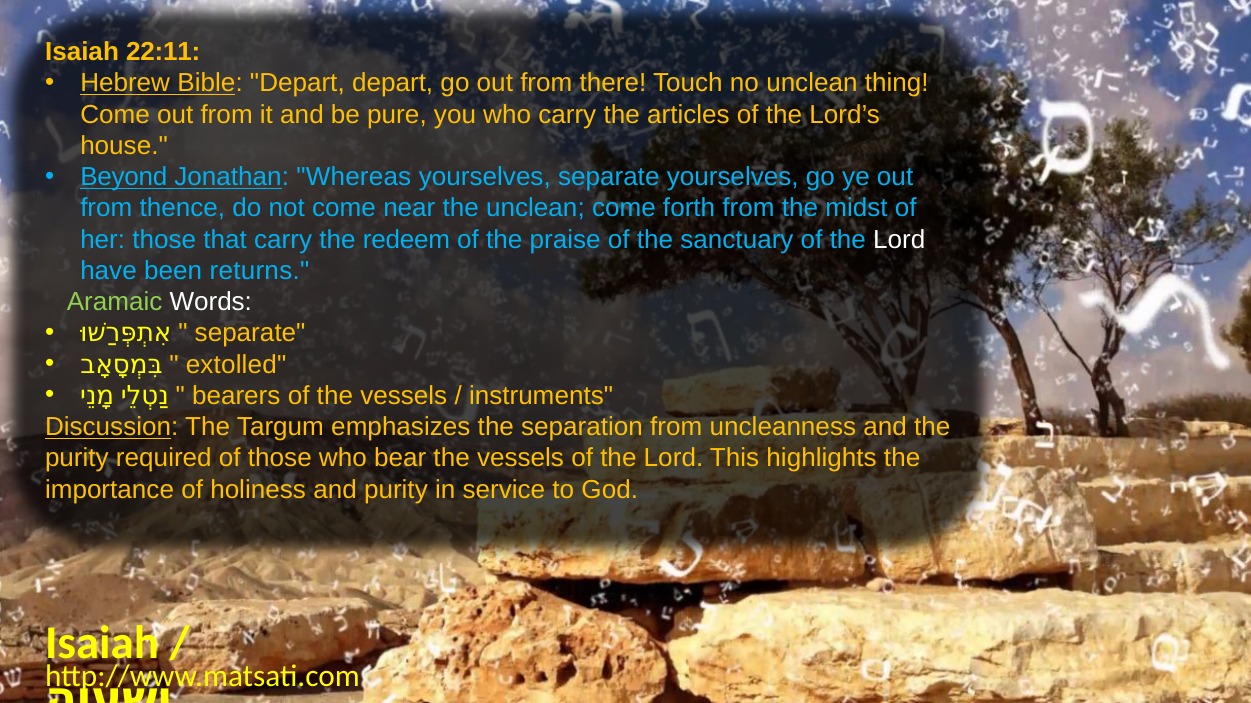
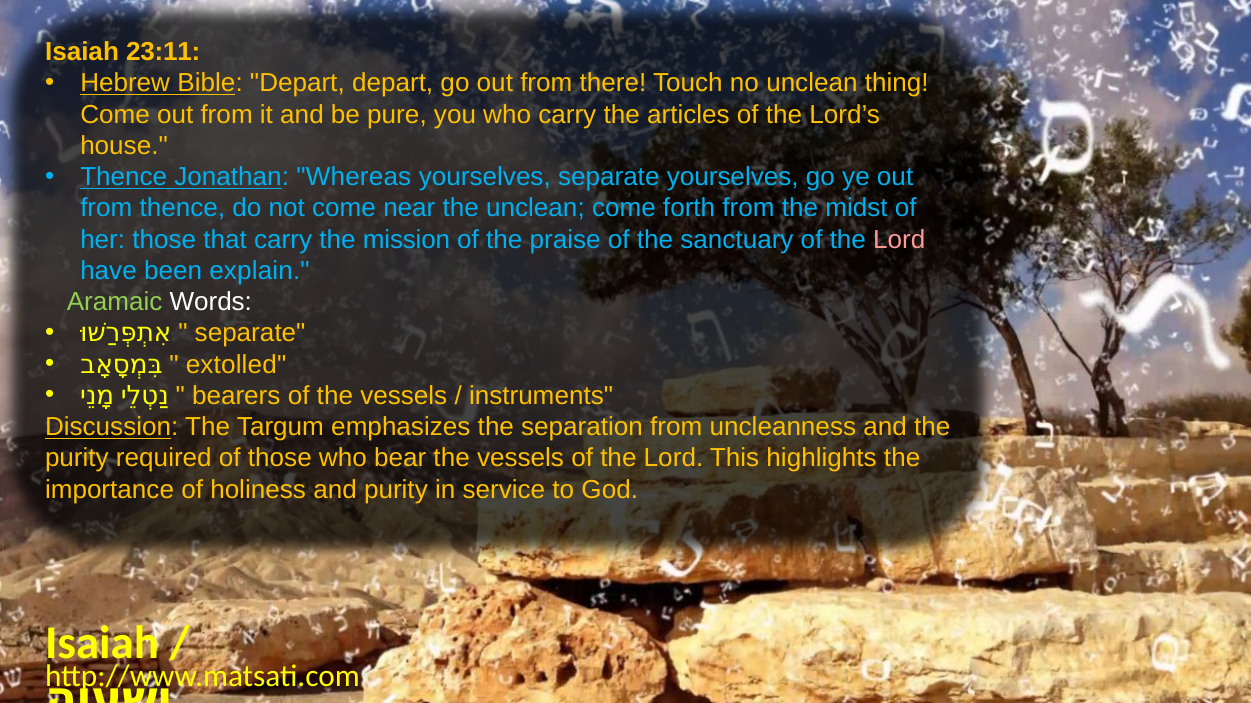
22:11: 22:11 -> 23:11 (163, 52)
Beyond: Beyond -> Thence (124, 177)
redeem: redeem -> mission (407, 240)
Lord colour: white -> pink (899, 240)
returns: returns -> explain (259, 271)
